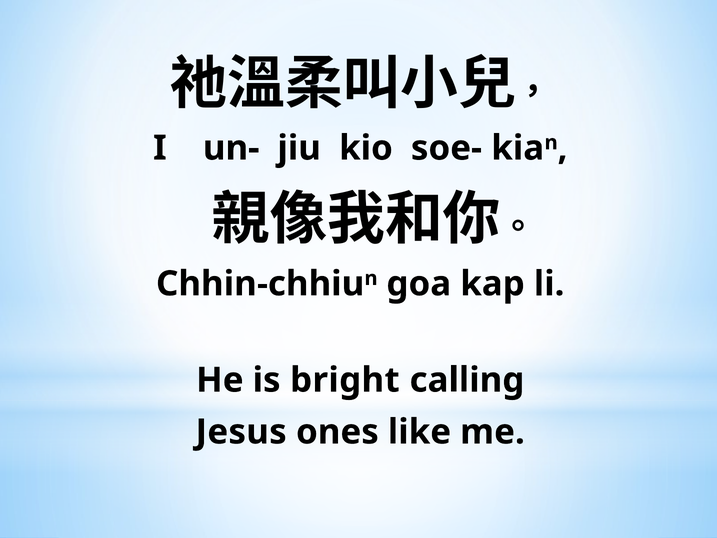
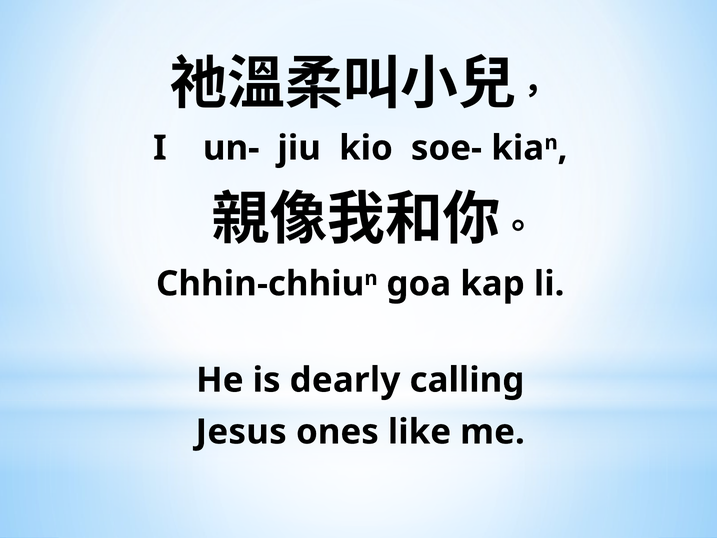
bright: bright -> dearly (345, 380)
